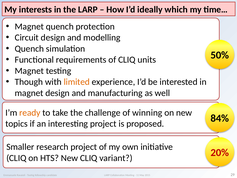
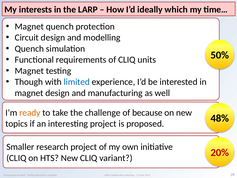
limited colour: orange -> blue (77, 82)
winning: winning -> because (147, 112)
84%: 84% -> 48% (220, 118)
